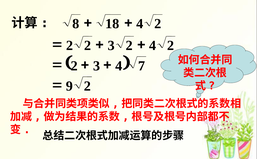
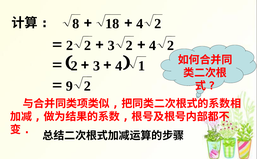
7: 7 -> 1 (141, 66)
